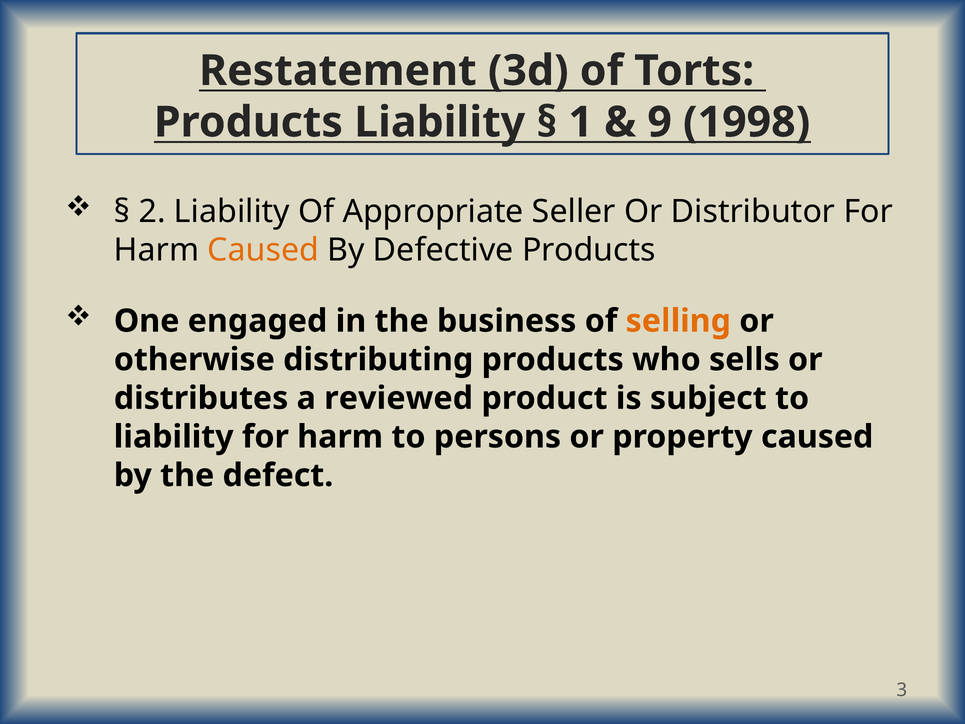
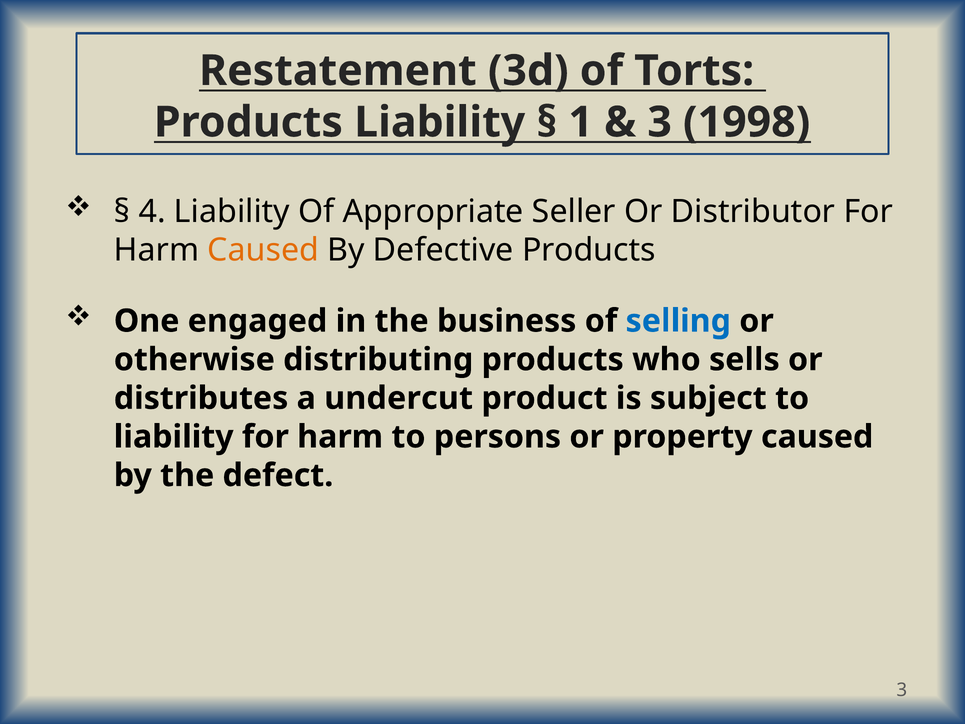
9: 9 -> 3 (660, 122)
2: 2 -> 4 (152, 212)
selling colour: orange -> blue (678, 321)
reviewed: reviewed -> undercut (399, 398)
